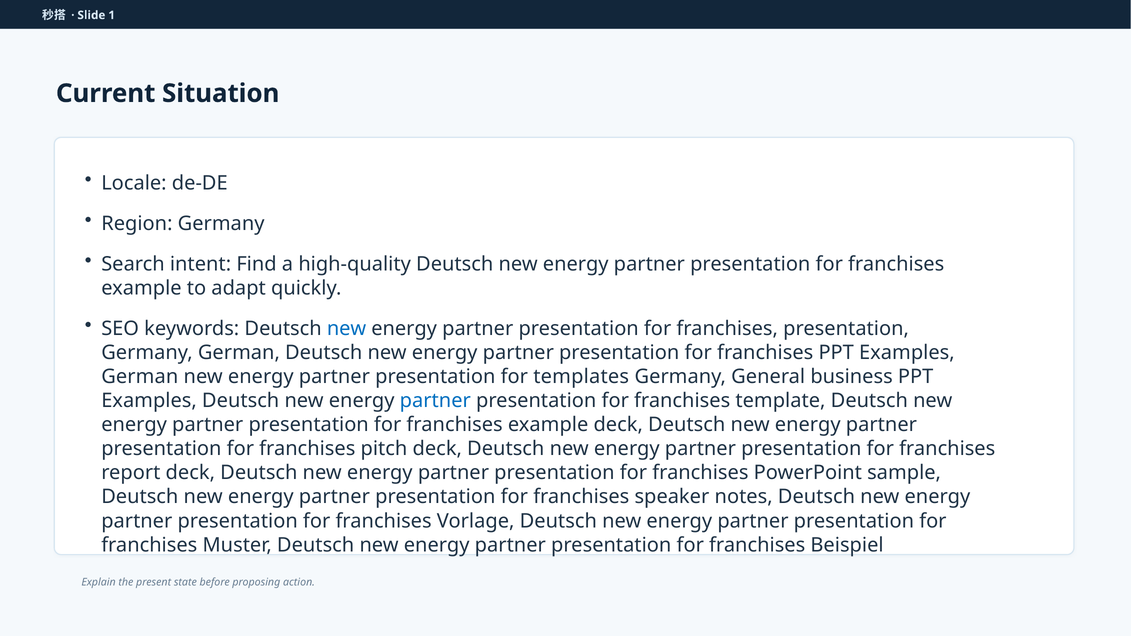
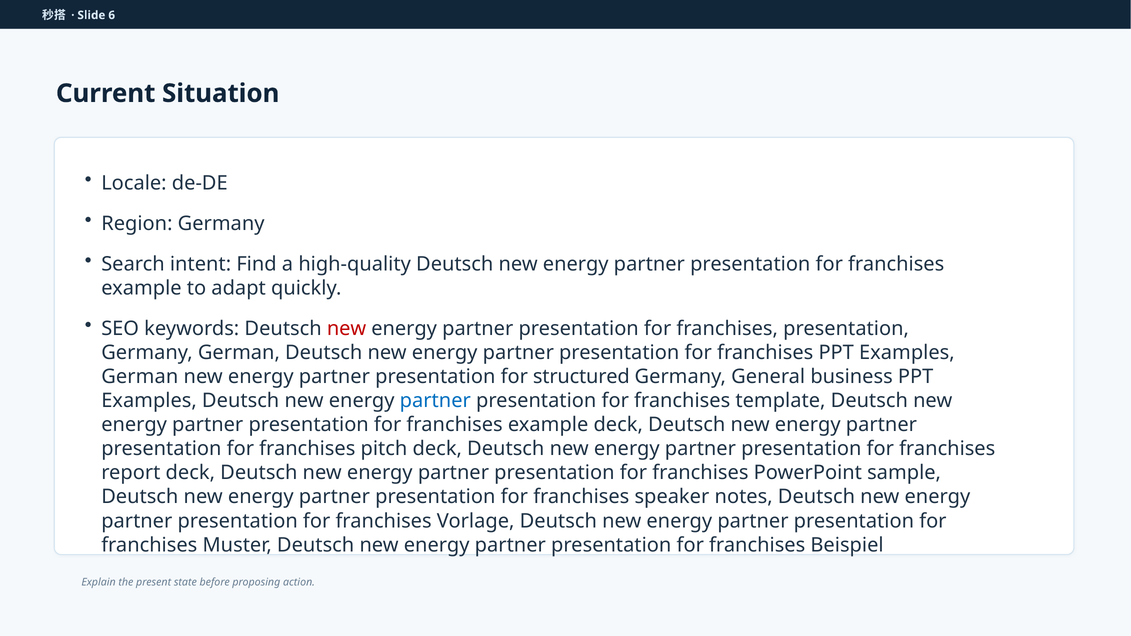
1: 1 -> 6 (112, 15)
new colour: blue -> red (347, 329)
templates: templates -> structured (581, 377)
